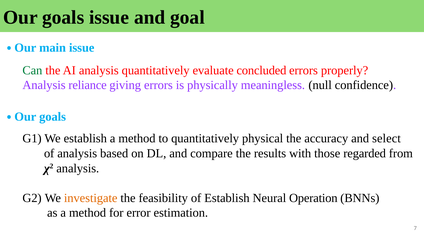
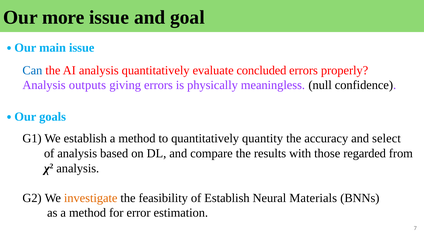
goals: goals -> more (63, 17)
Can colour: green -> blue (32, 70)
reliance: reliance -> outputs (87, 85)
physical: physical -> quantity (263, 138)
Operation: Operation -> Materials (313, 198)
